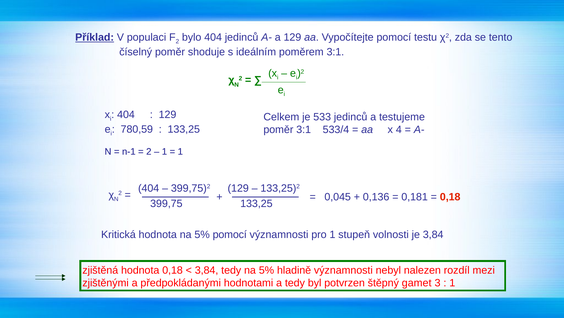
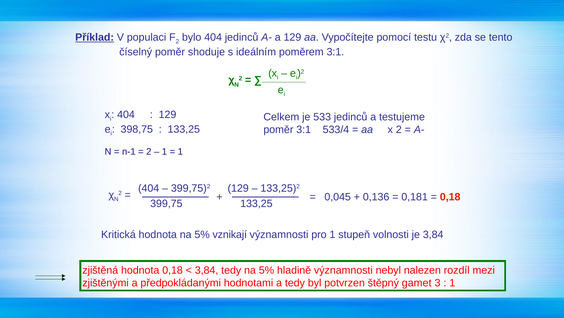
780,59: 780,59 -> 398,75 (137, 129)
x 4: 4 -> 2 (399, 129)
5% pomocí: pomocí -> vznikají (230, 234)
